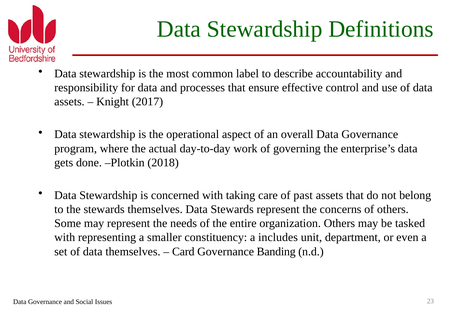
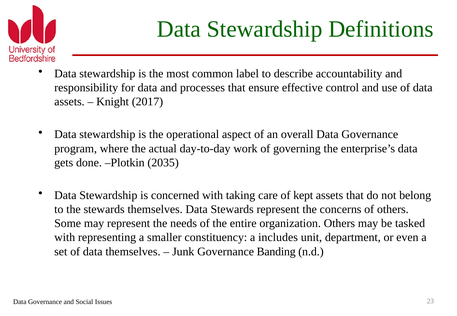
2018: 2018 -> 2035 (163, 163)
past: past -> kept (303, 196)
Card: Card -> Junk (183, 252)
